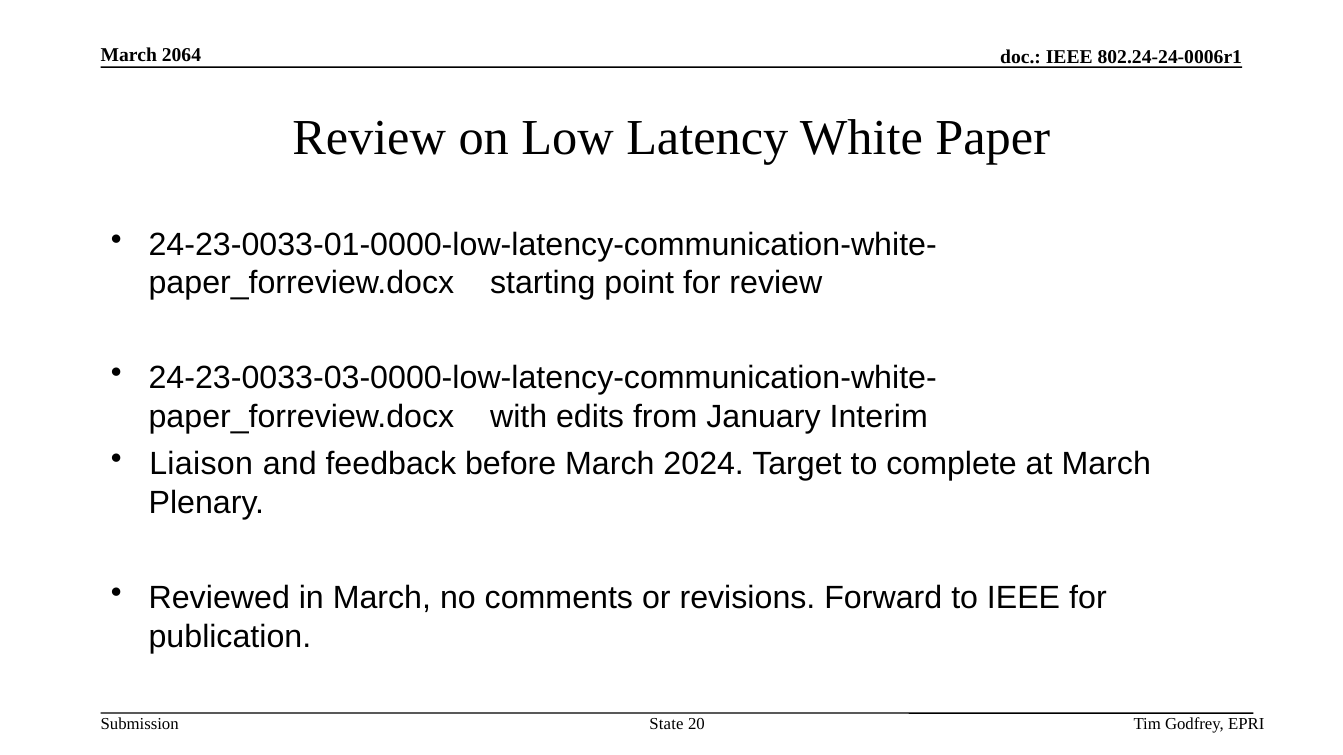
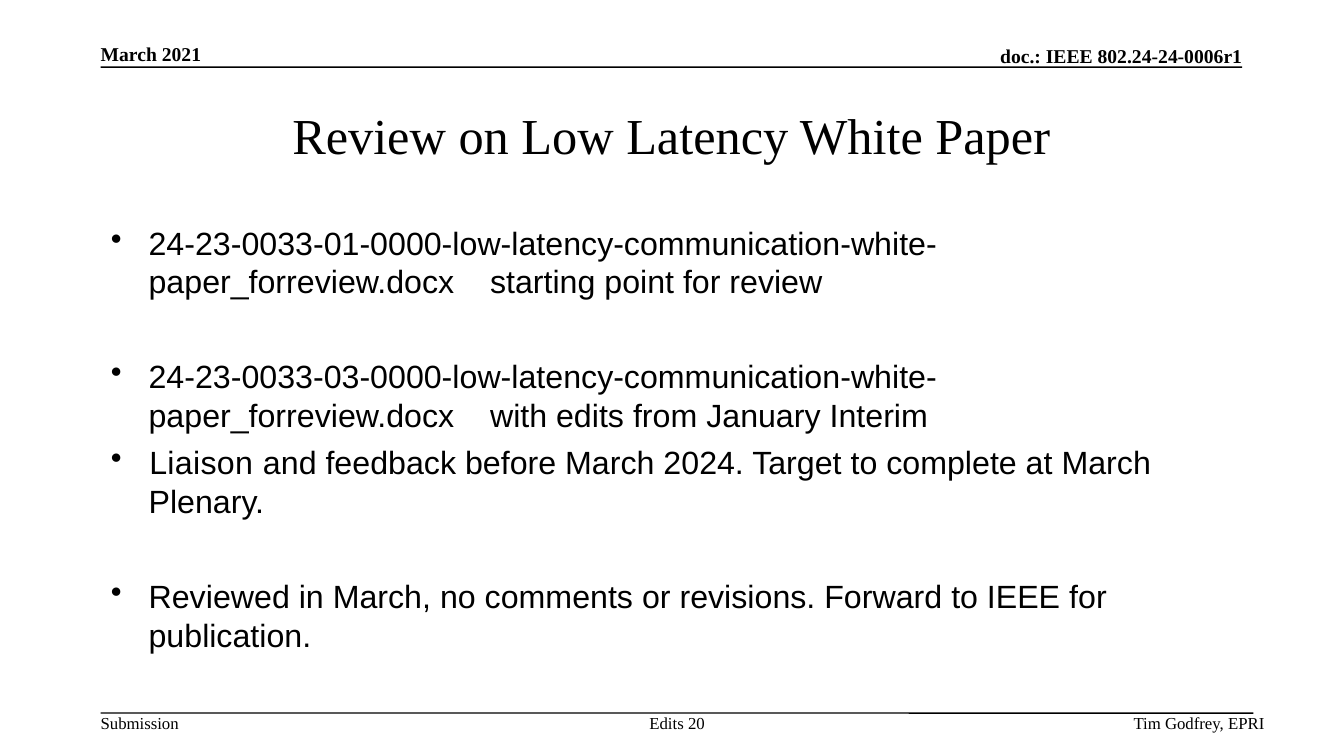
2064: 2064 -> 2021 (181, 55)
State: State -> Edits (667, 725)
